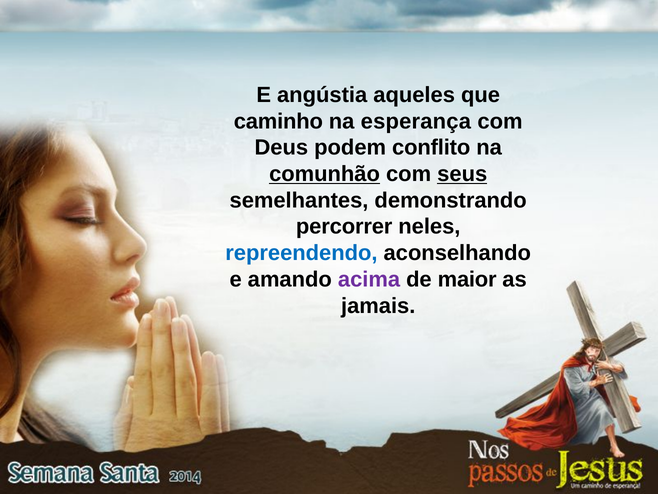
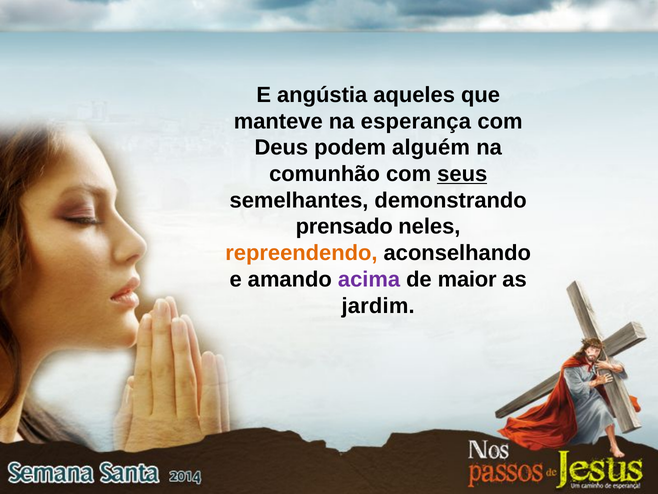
caminho: caminho -> manteve (278, 121)
conflito: conflito -> alguém (431, 148)
comunhão underline: present -> none (325, 174)
percorrer: percorrer -> prensado (344, 227)
repreendendo colour: blue -> orange (301, 253)
jamais: jamais -> jardim (378, 305)
